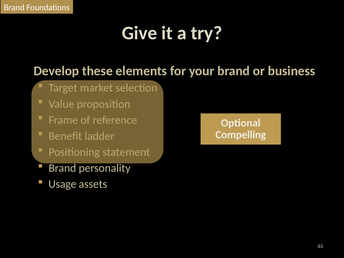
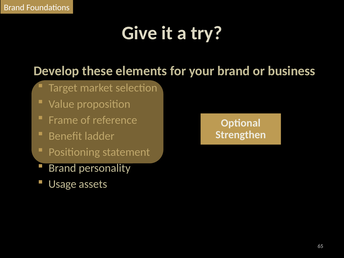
Compelling: Compelling -> Strengthen (241, 135)
